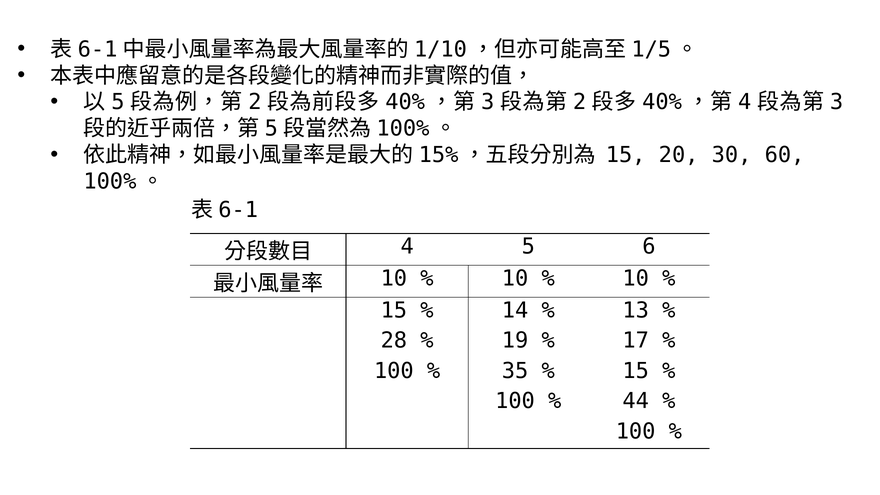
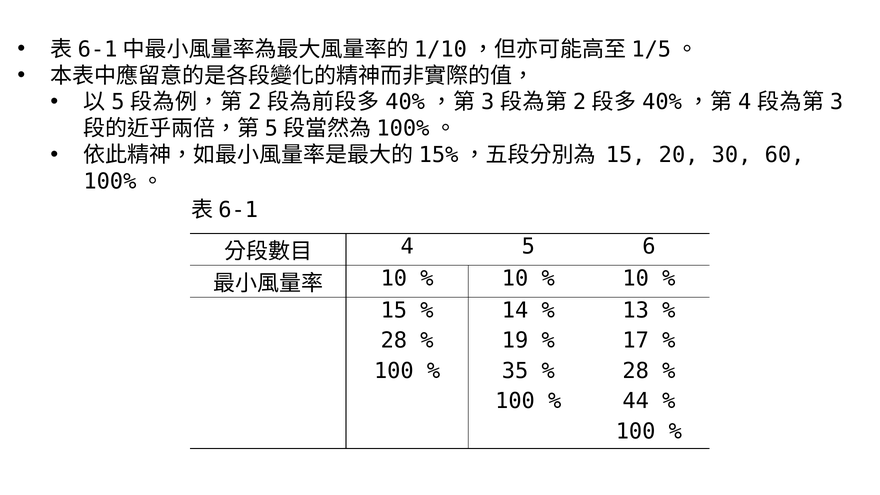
15: 15 -> 28 (636, 371)
